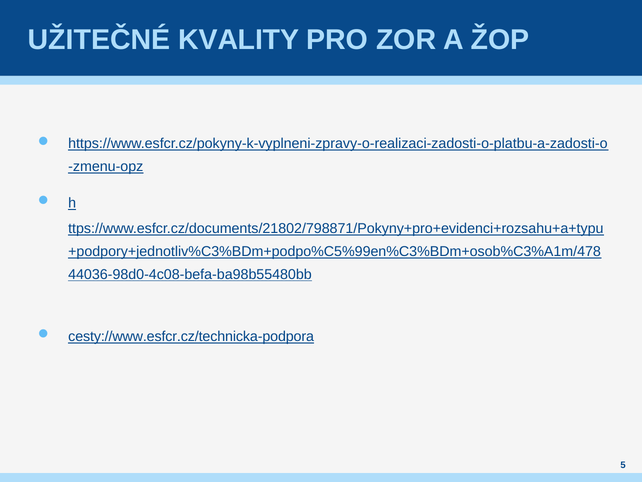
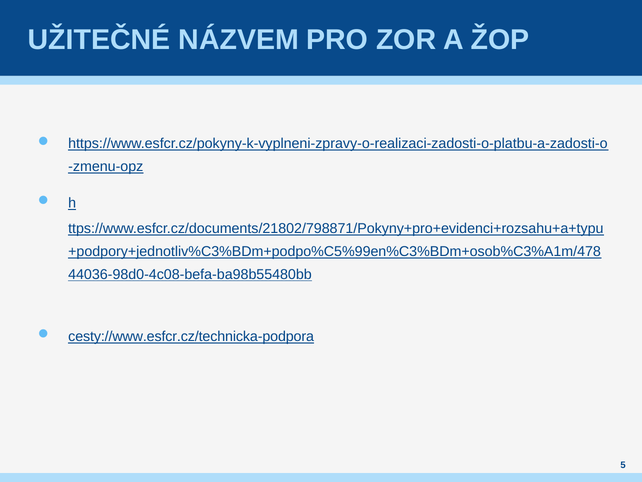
KVALITY: KVALITY -> NÁZVEM (239, 40)
